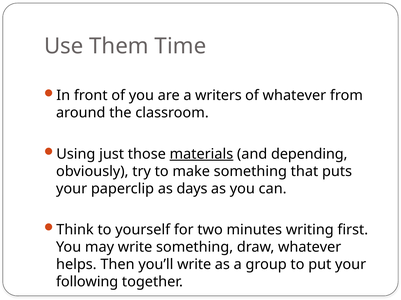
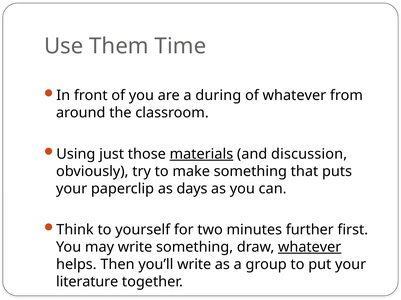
writers: writers -> during (218, 96)
depending: depending -> discussion (309, 154)
writing: writing -> further (310, 230)
whatever underline: none -> present (310, 248)
following: following -> literature (87, 282)
